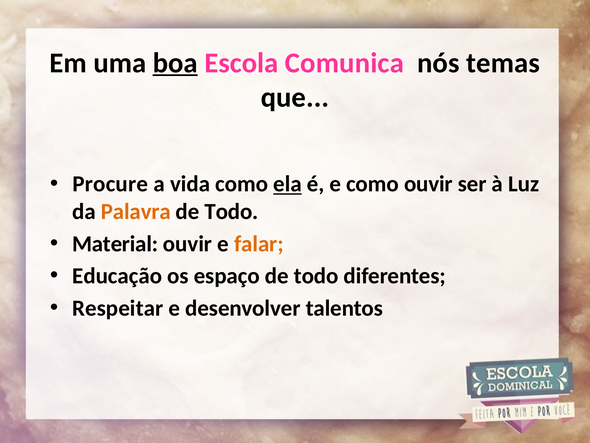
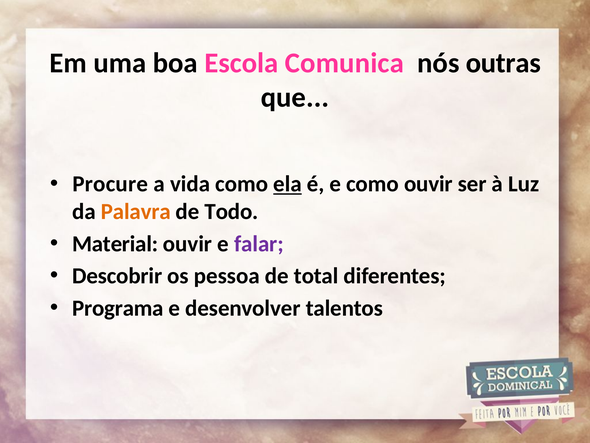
boa underline: present -> none (175, 63)
temas: temas -> outras (503, 63)
falar colour: orange -> purple (259, 244)
Educação: Educação -> Descobrir (117, 276)
espaço: espaço -> pessoa (227, 276)
todo: todo -> total (316, 276)
Respeitar: Respeitar -> Programa (118, 308)
